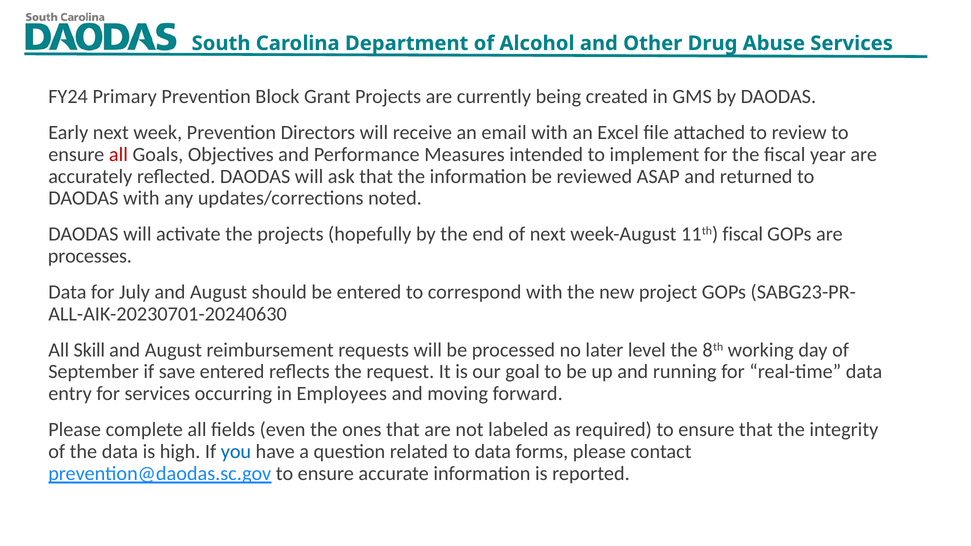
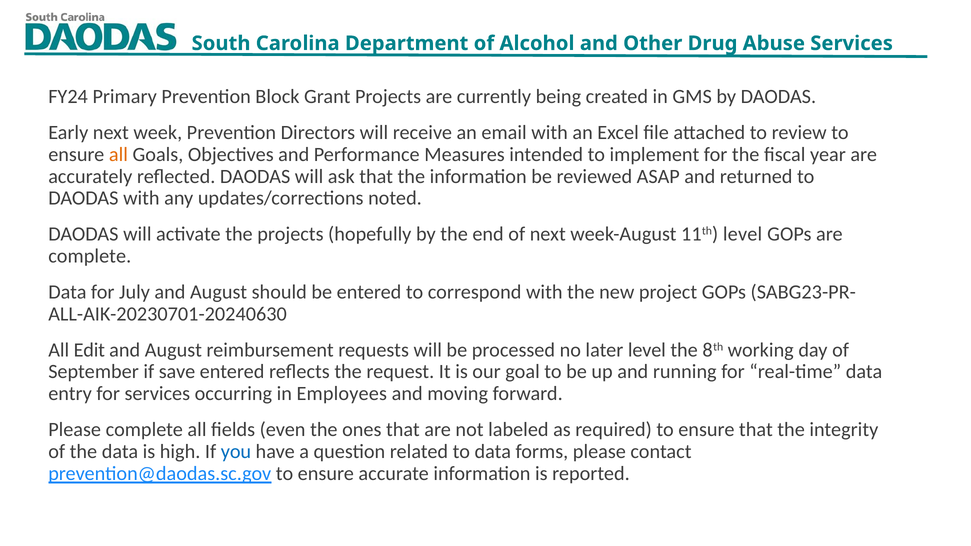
all colour: red -> orange (118, 155)
11th fiscal: fiscal -> level (743, 234)
processes: processes -> complete (90, 256)
Skill: Skill -> Edit (89, 350)
